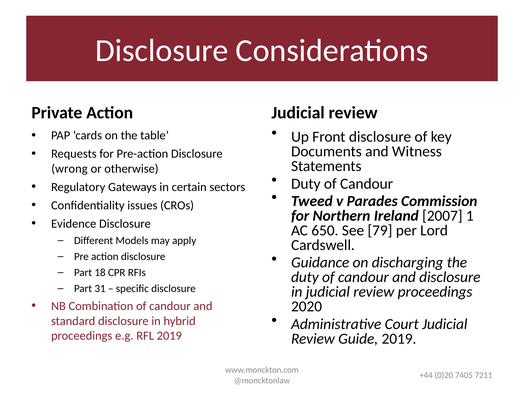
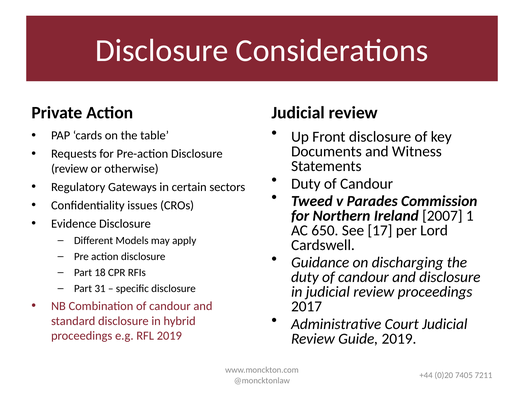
wrong: wrong -> review (70, 169)
79: 79 -> 17 (380, 230)
2020: 2020 -> 2017 (307, 307)
